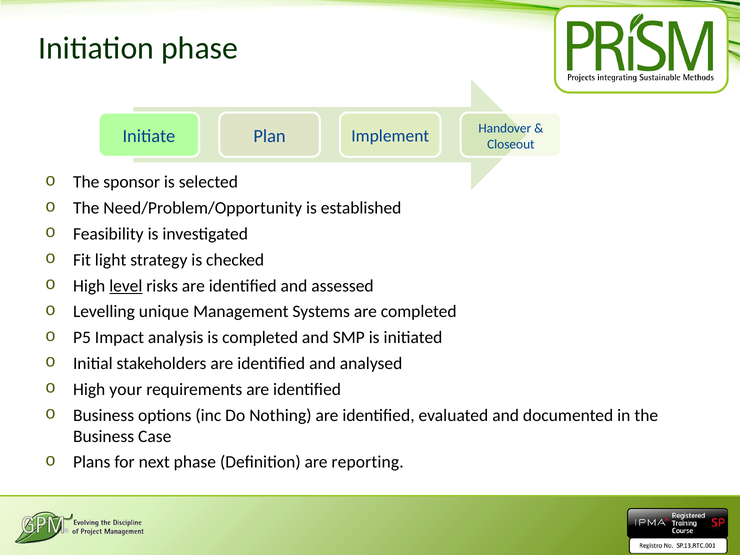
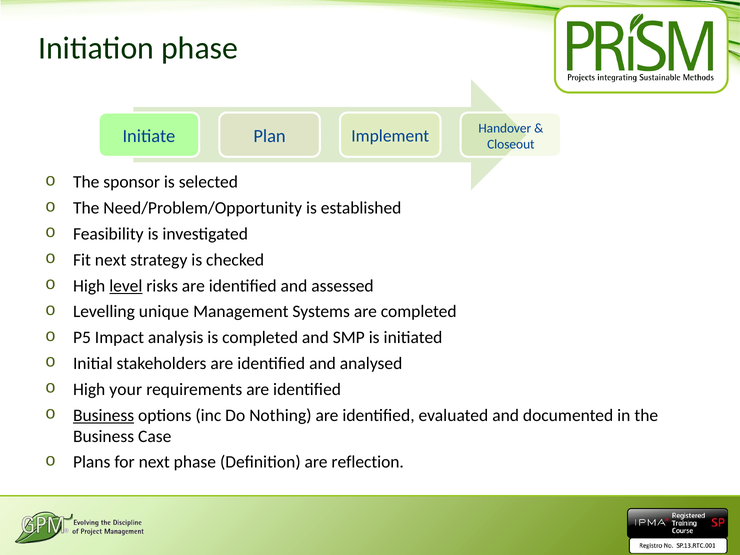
Fit light: light -> next (111, 260)
Business underline: none -> present (104, 415)
reporting: reporting -> reflection (368, 462)
